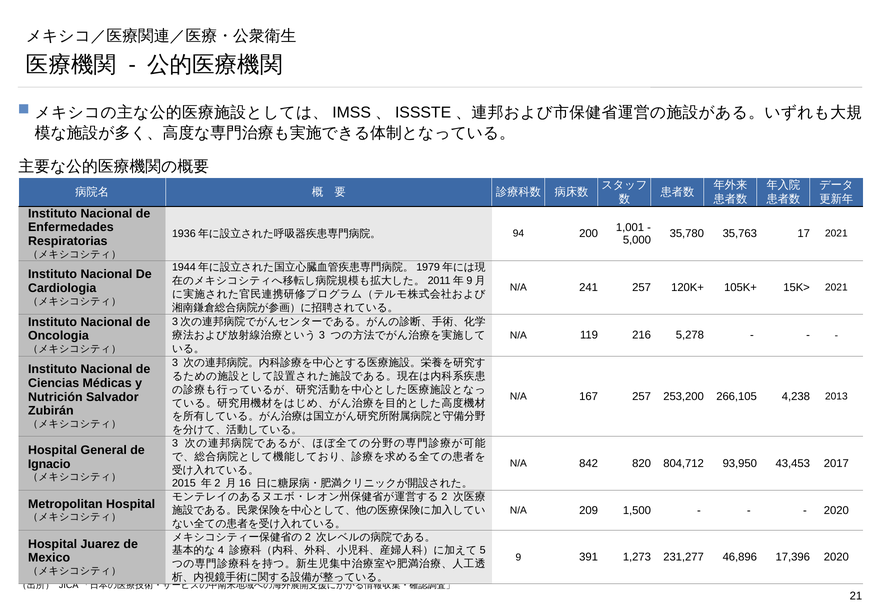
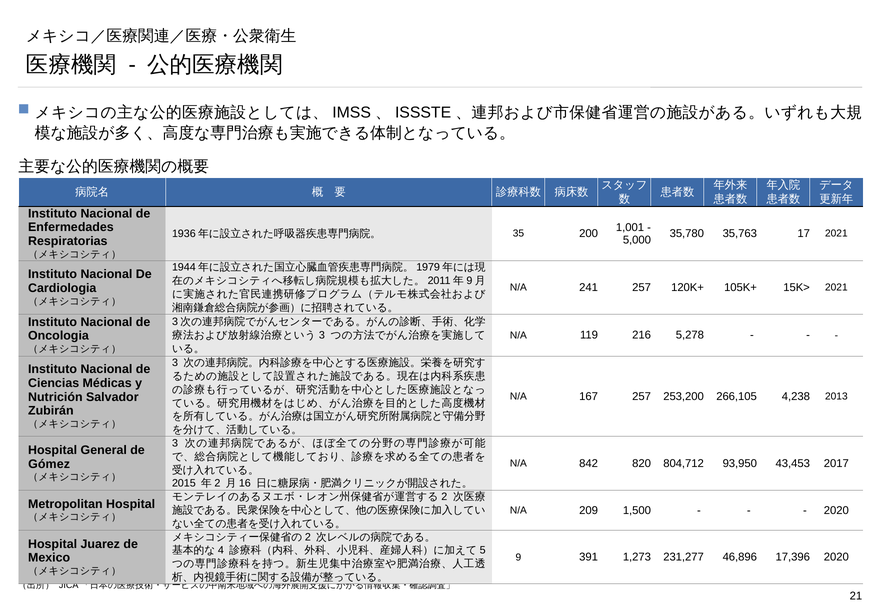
94: 94 -> 35 (518, 234)
Ignacio: Ignacio -> Gómez (49, 464)
